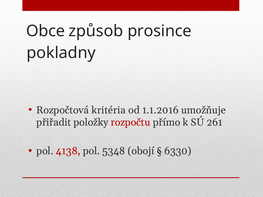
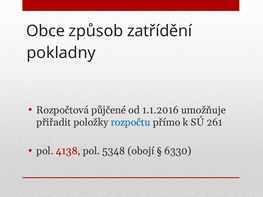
prosince: prosince -> zatřídění (160, 31)
kritéria: kritéria -> půjčené (109, 110)
rozpočtu colour: red -> blue (131, 123)
